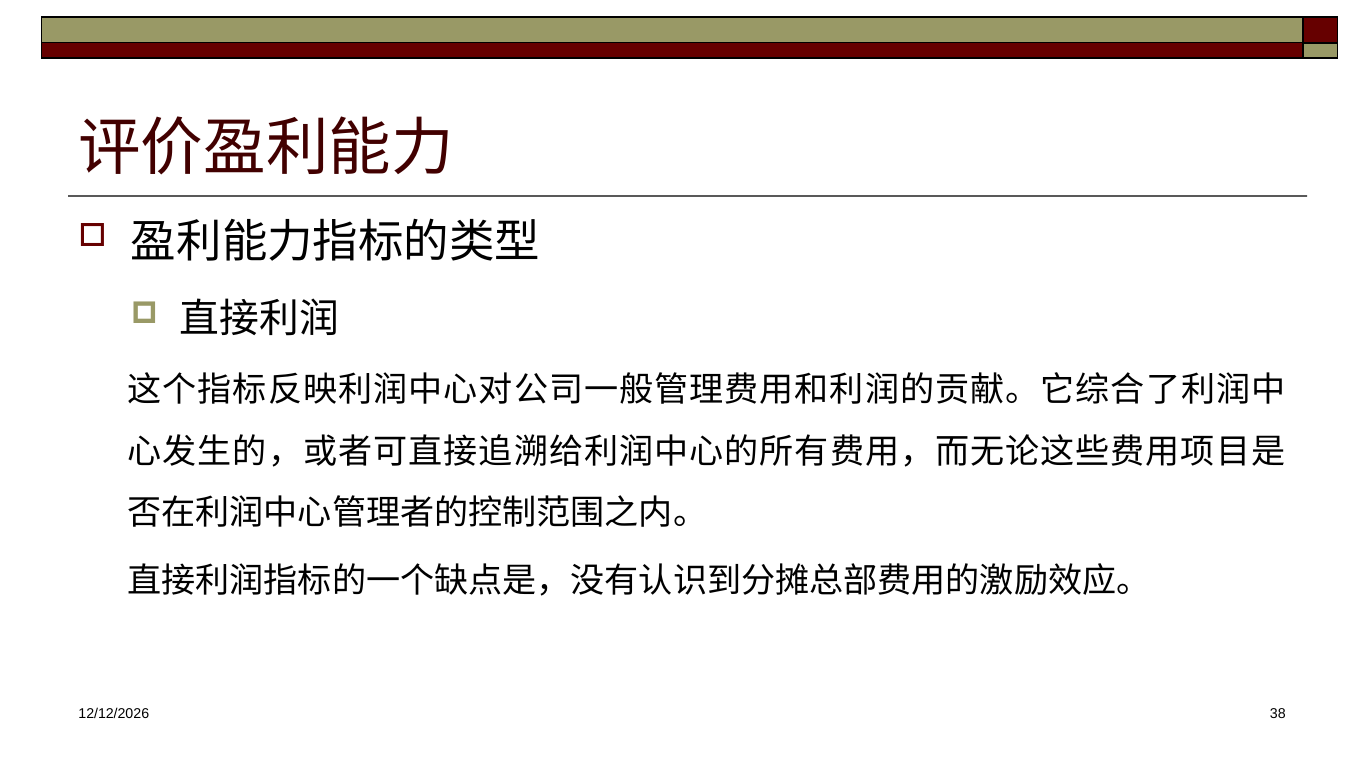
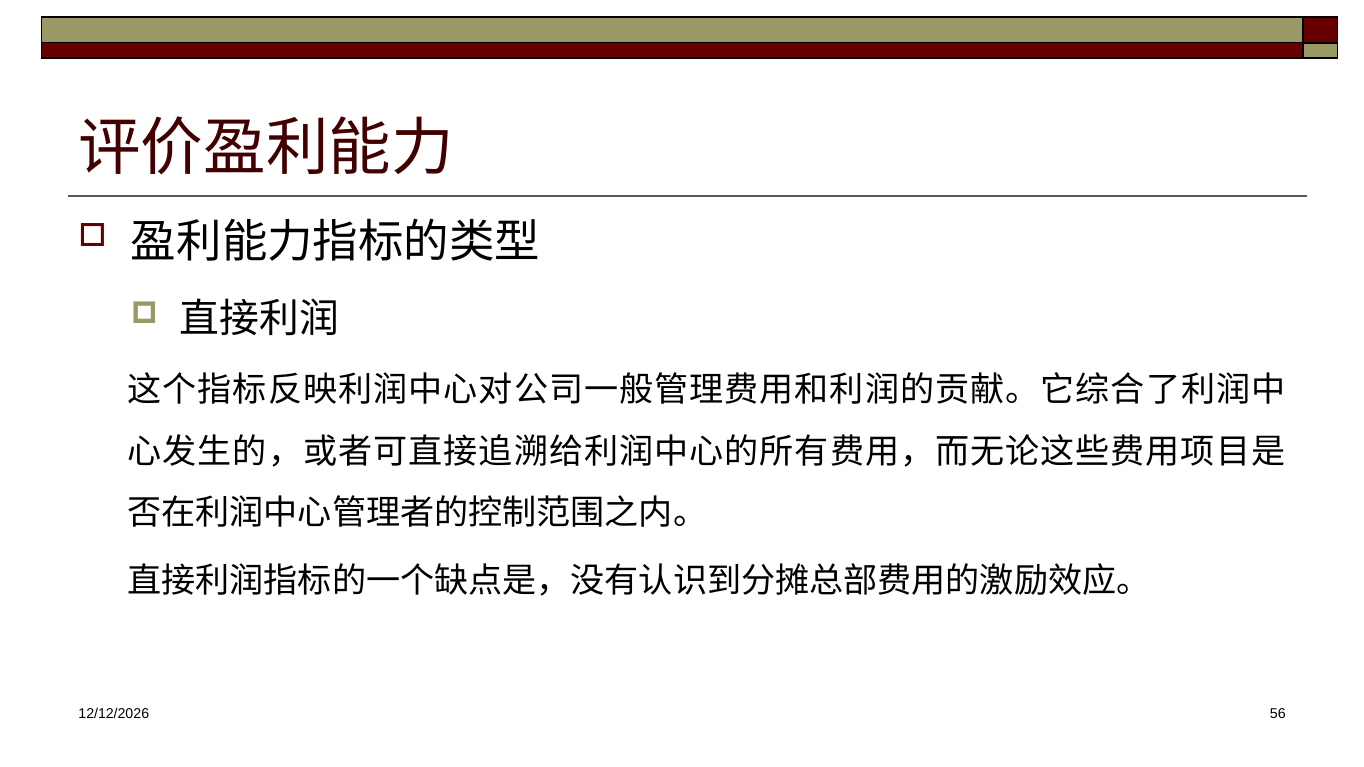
38: 38 -> 56 (1278, 714)
